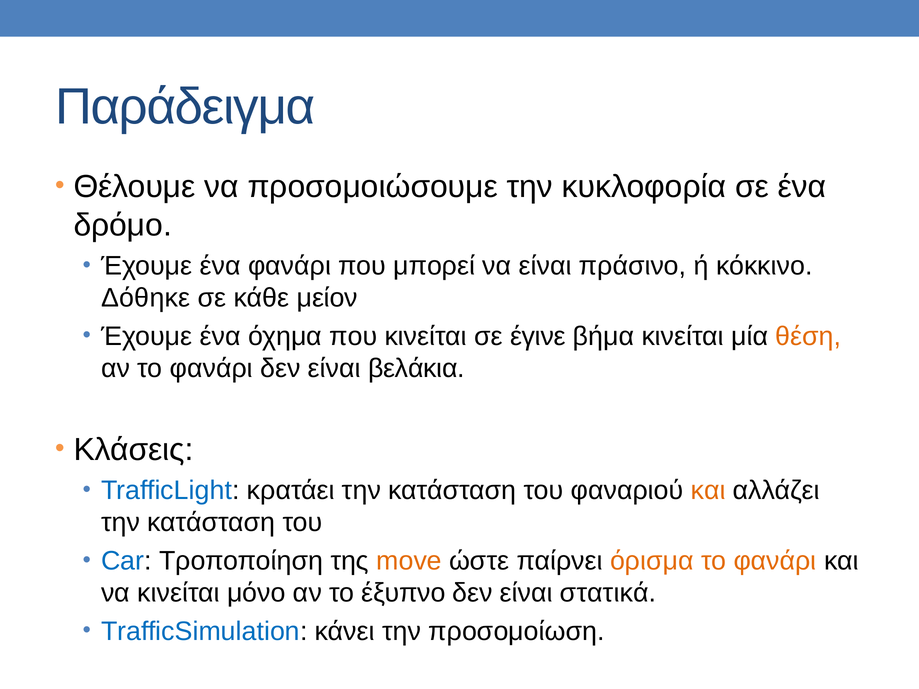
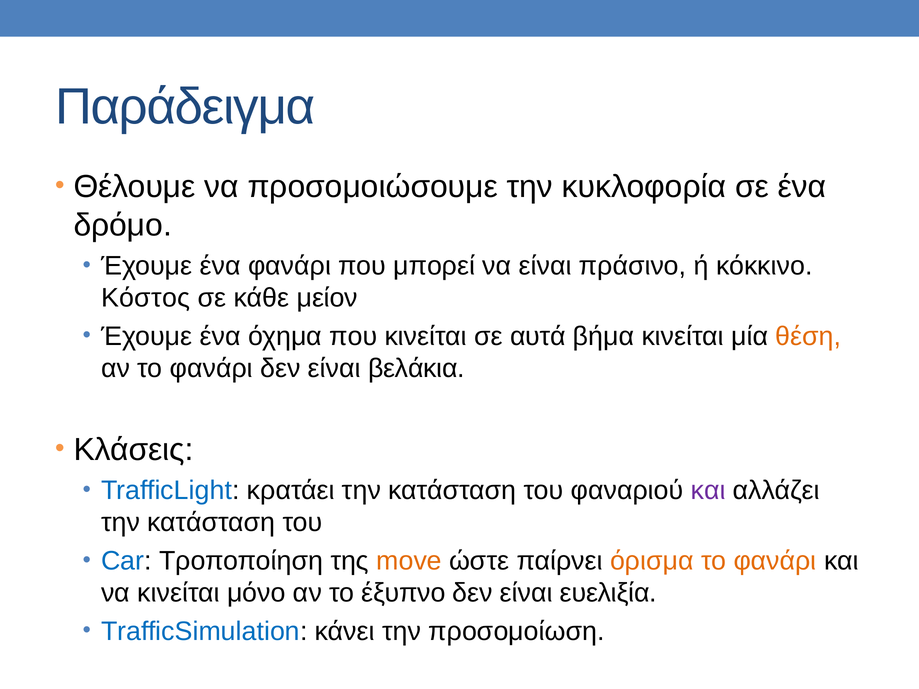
Δόθηκε: Δόθηκε -> Κόστος (146, 298)
έγινε: έγινε -> αυτά (538, 337)
και colour: orange -> purple (708, 491)
στατικά: στατικά -> ευελιξία (608, 593)
